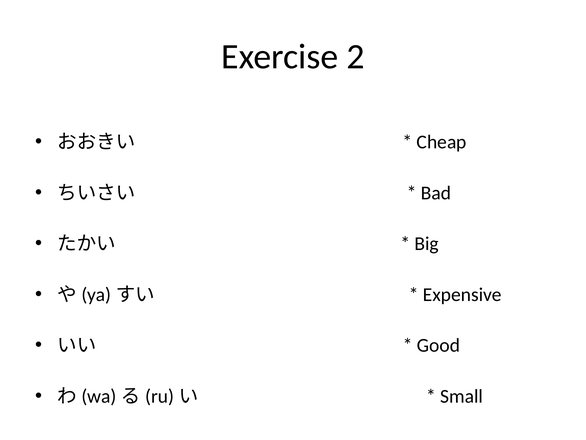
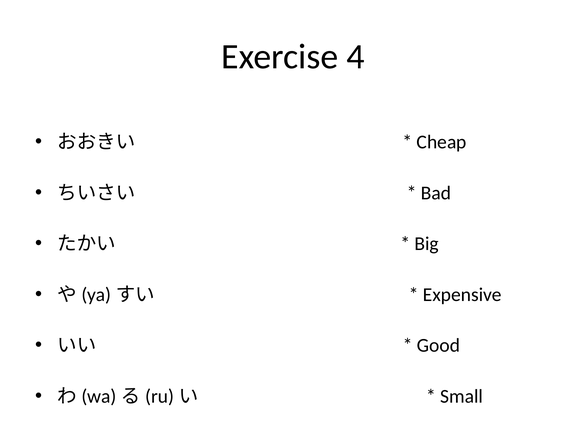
2: 2 -> 4 (355, 57)
